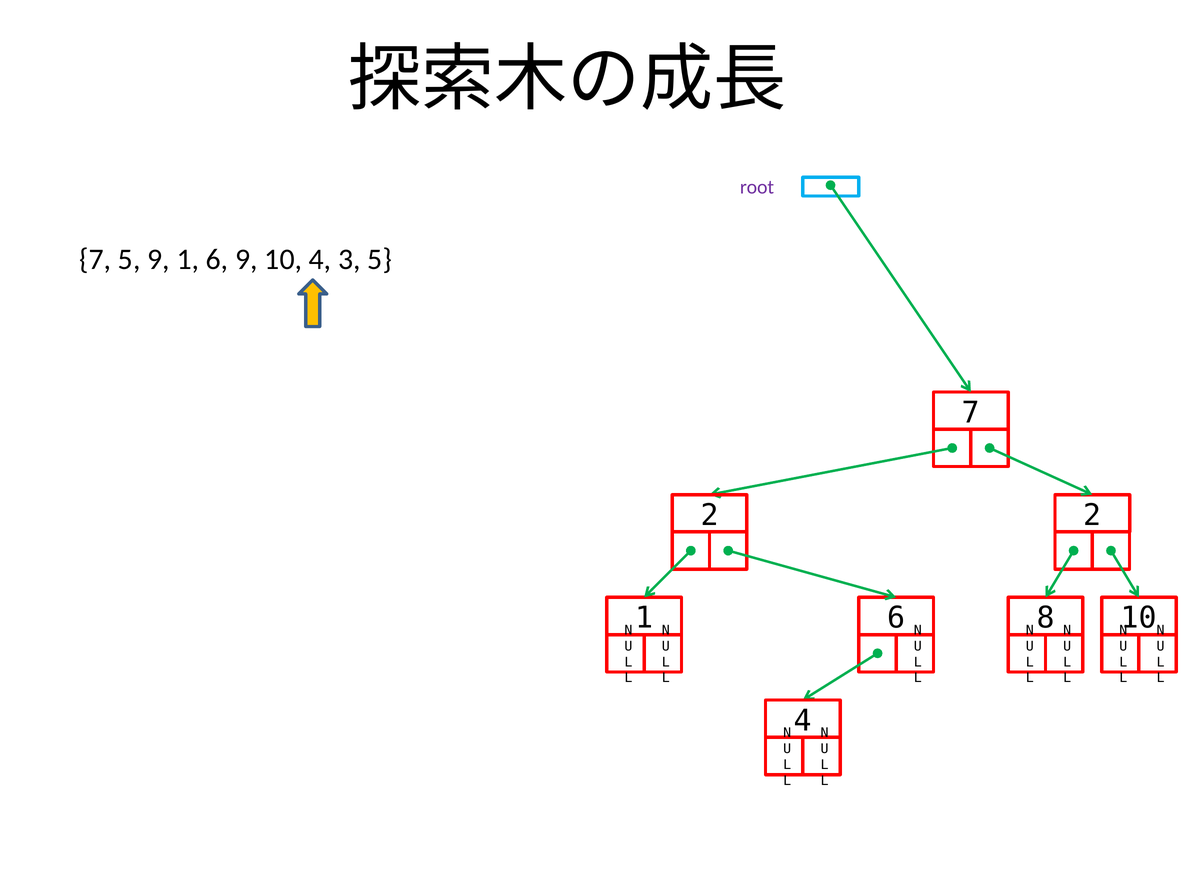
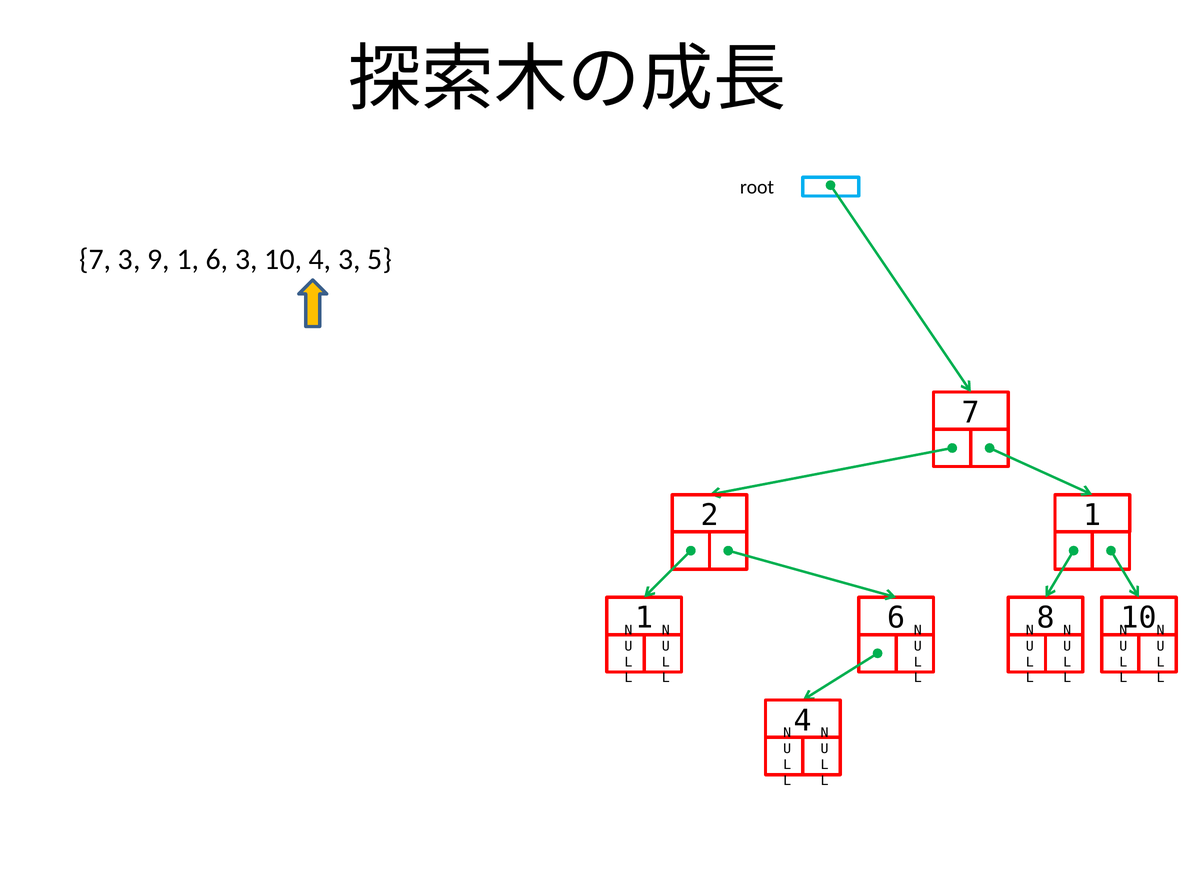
root colour: purple -> black (757, 187)
7 5: 5 -> 3 (129, 259)
6 9: 9 -> 3 (246, 259)
2 2: 2 -> 1 (1092, 516)
